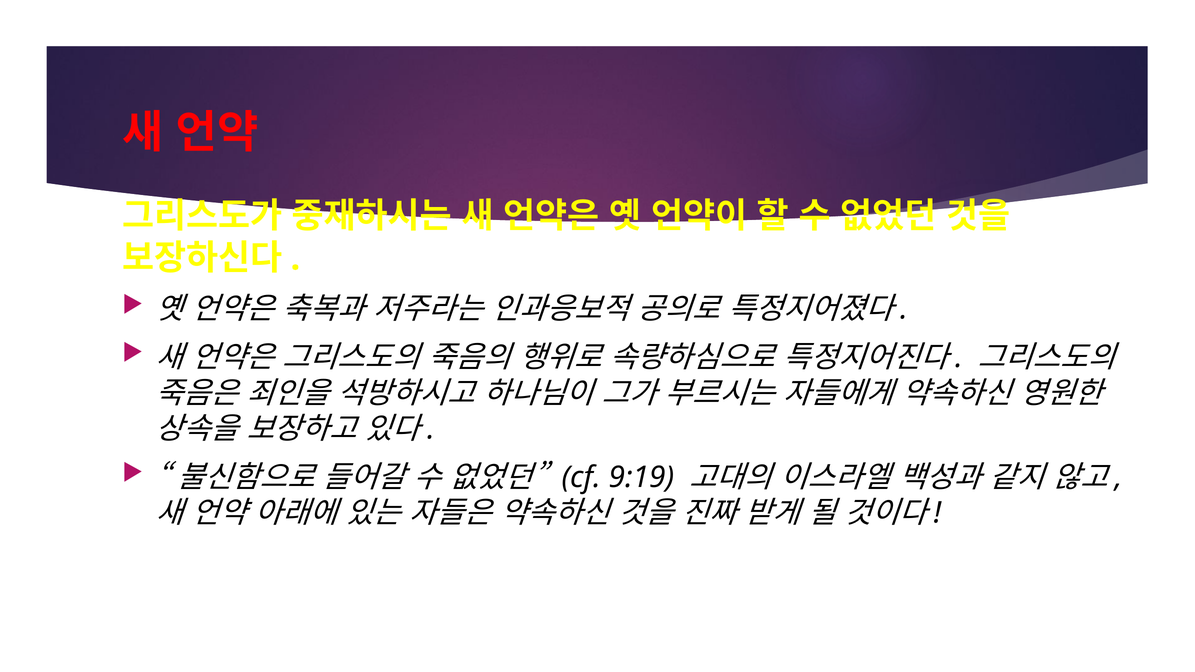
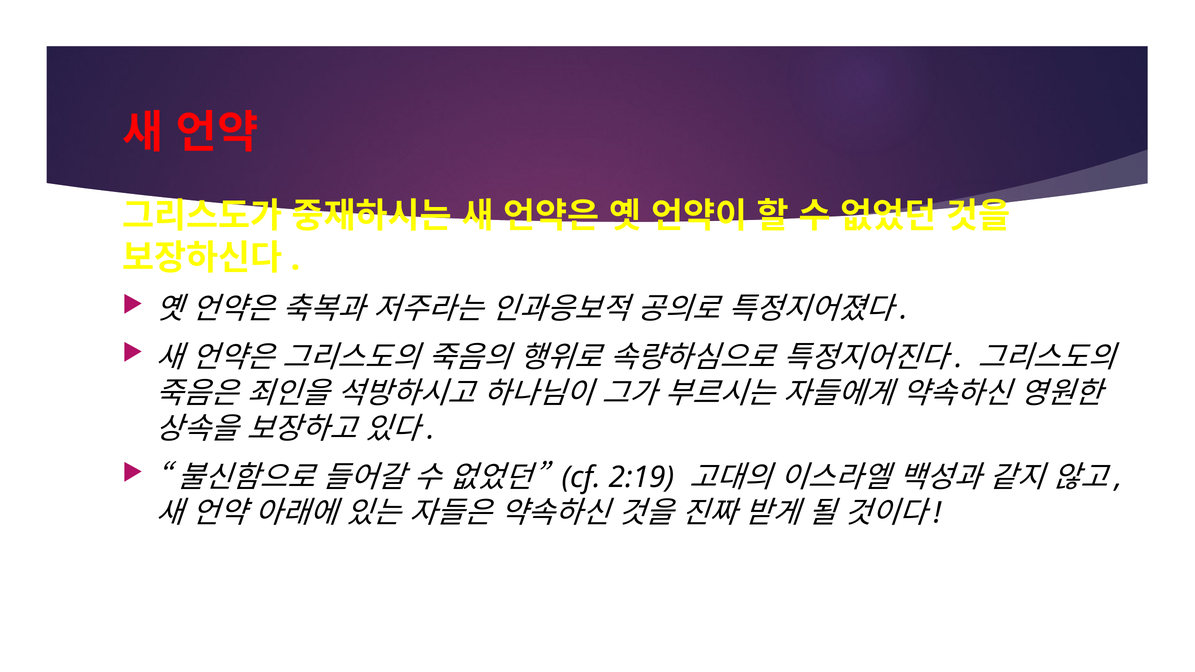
9:19: 9:19 -> 2:19 (642, 477)
